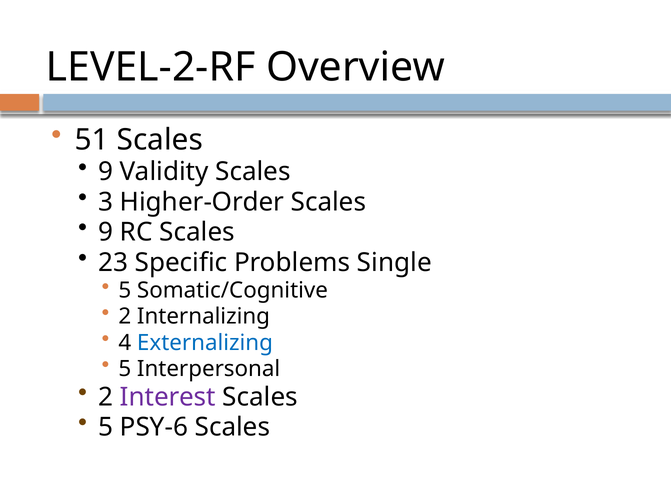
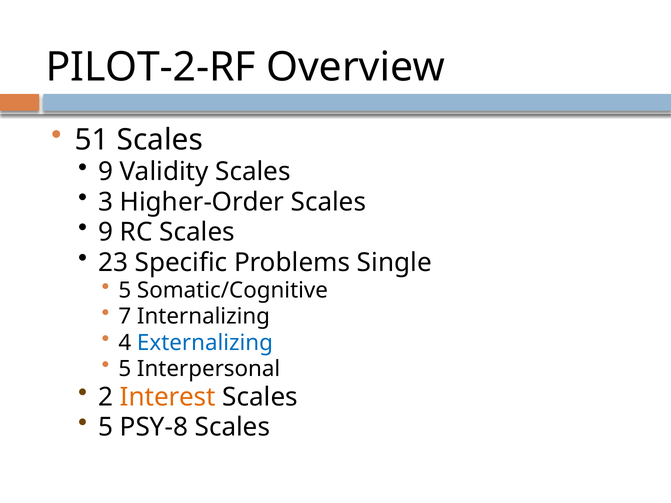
LEVEL-2-RF: LEVEL-2-RF -> PILOT-2-RF (151, 67)
2: 2 -> 7 (125, 317)
Interest colour: purple -> orange (168, 397)
PSY-6: PSY-6 -> PSY-8 (154, 427)
